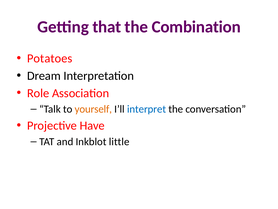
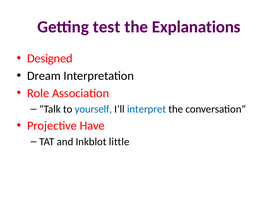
that: that -> test (107, 27)
Combination: Combination -> Explanations (196, 27)
Potatoes: Potatoes -> Designed (50, 58)
yourself colour: orange -> blue (93, 109)
